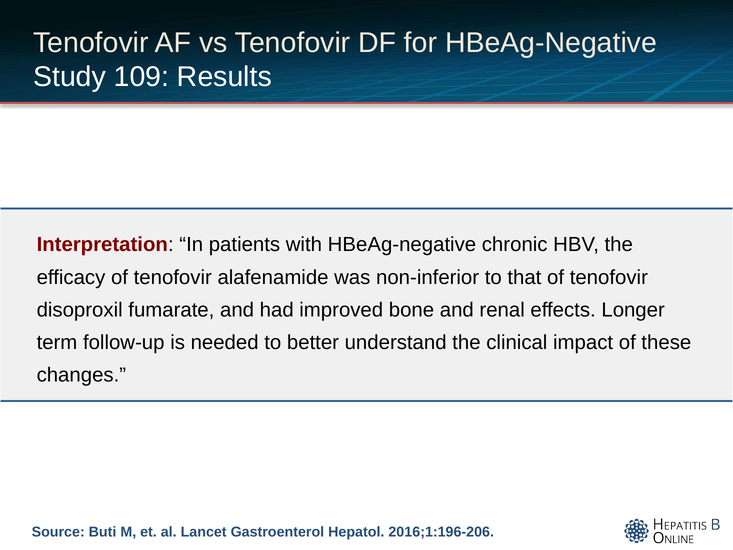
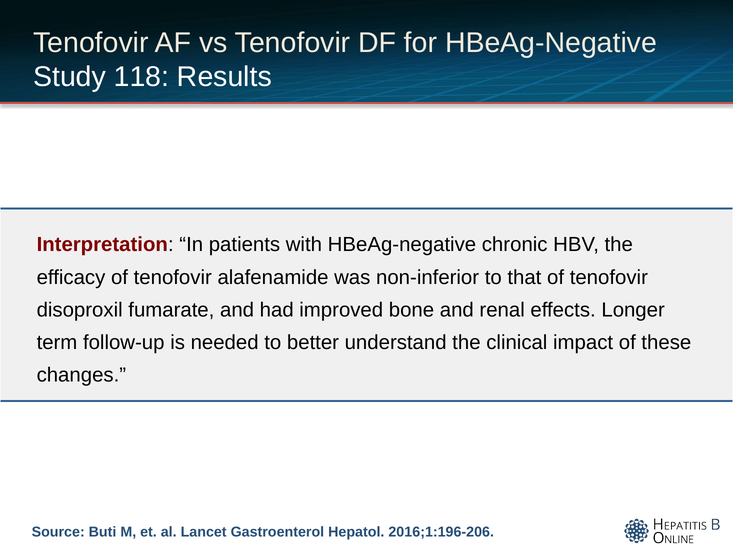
109: 109 -> 118 (141, 77)
